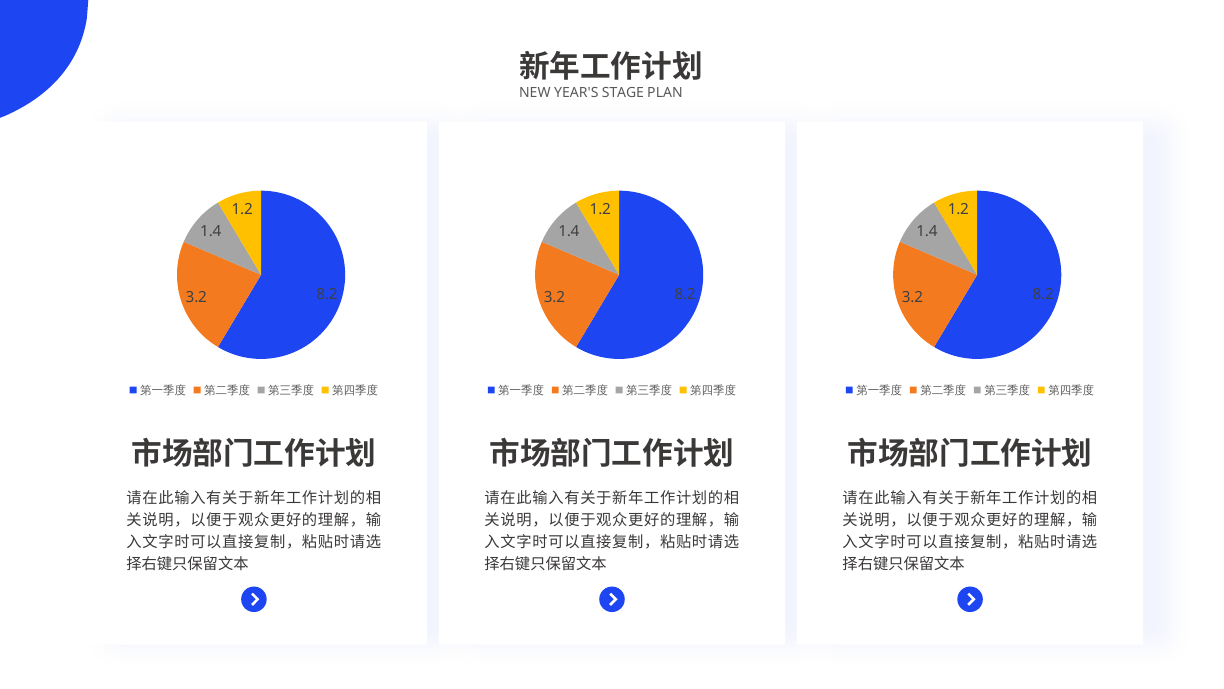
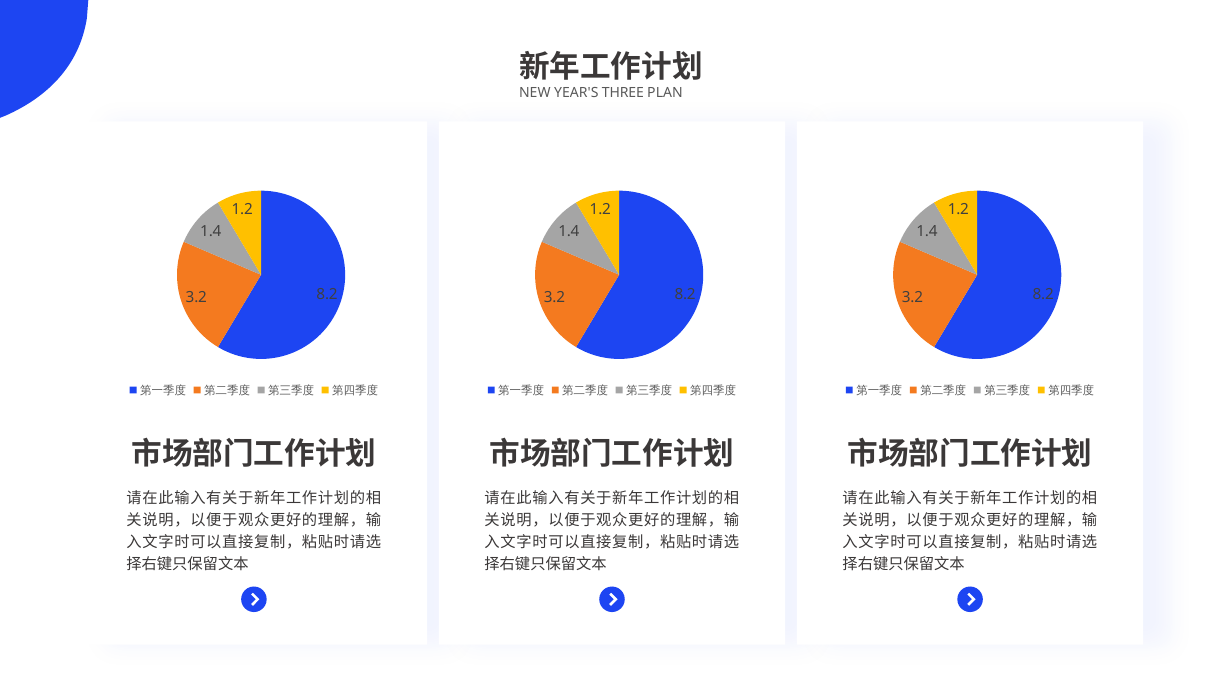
STAGE: STAGE -> THREE (623, 92)
